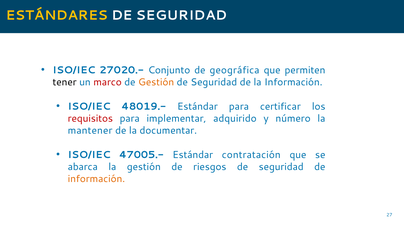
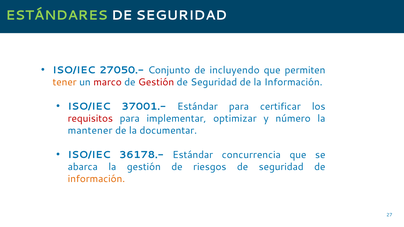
ESTÁNDARES colour: yellow -> light green (57, 15)
27020.-: 27020.- -> 27050.- (122, 70)
geográfica: geográfica -> incluyendo (235, 70)
tener colour: black -> orange (65, 82)
Gestión colour: orange -> red (156, 82)
48019.-: 48019.- -> 37001.- (144, 106)
adquirido: adquirido -> optimizar (235, 119)
47005.-: 47005.- -> 36178.- (141, 155)
contratación: contratación -> concurrencia (251, 155)
